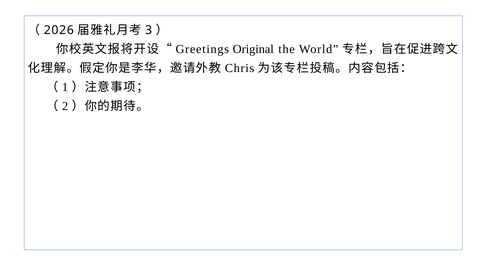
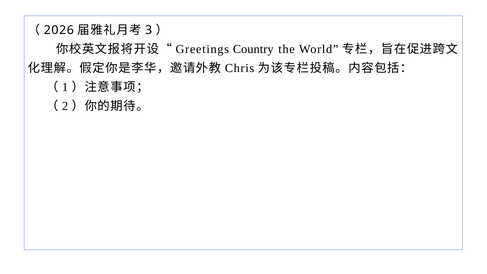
Original: Original -> Country (253, 49)
